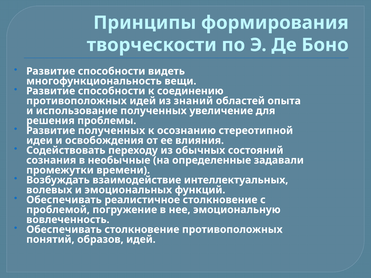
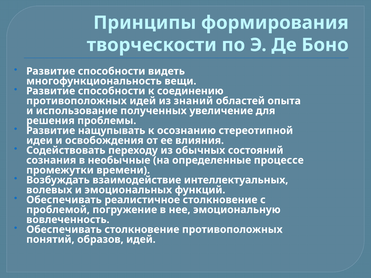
Развитие полученных: полученных -> нащупывать (112, 131)
задавали: задавали -> процессе (279, 160)
